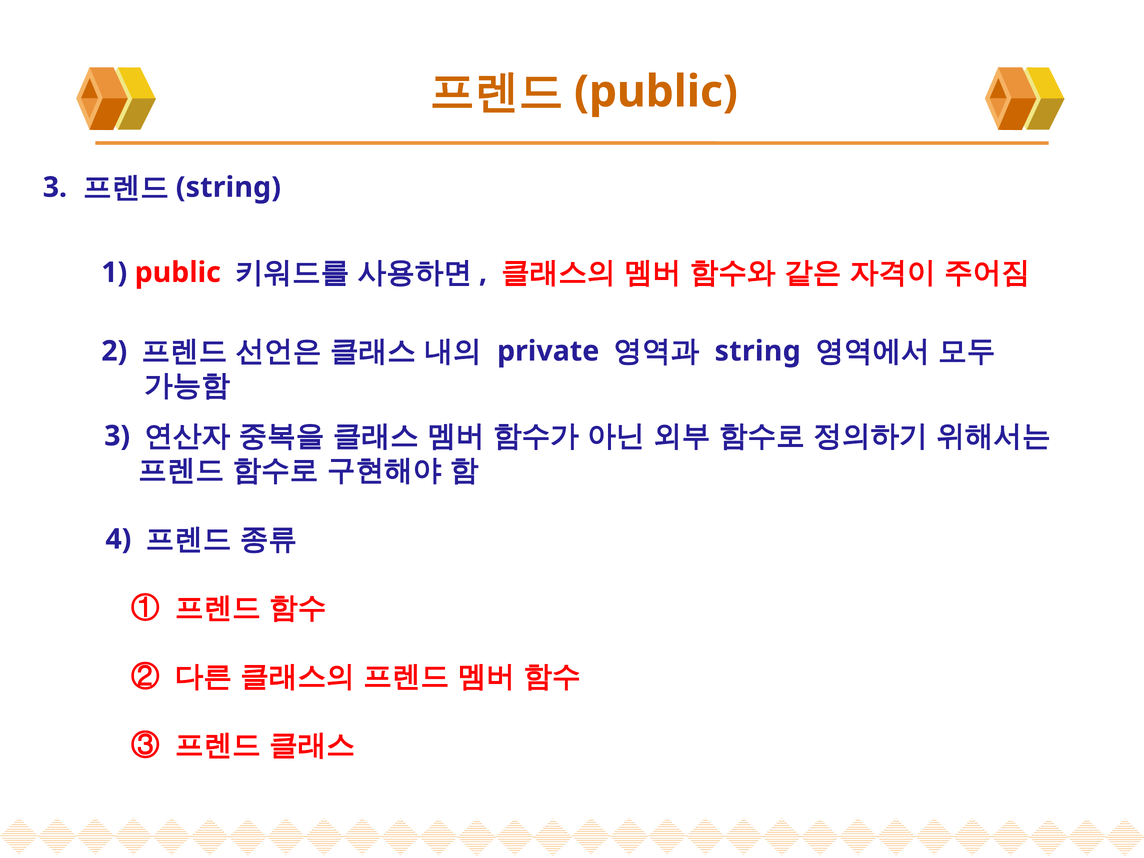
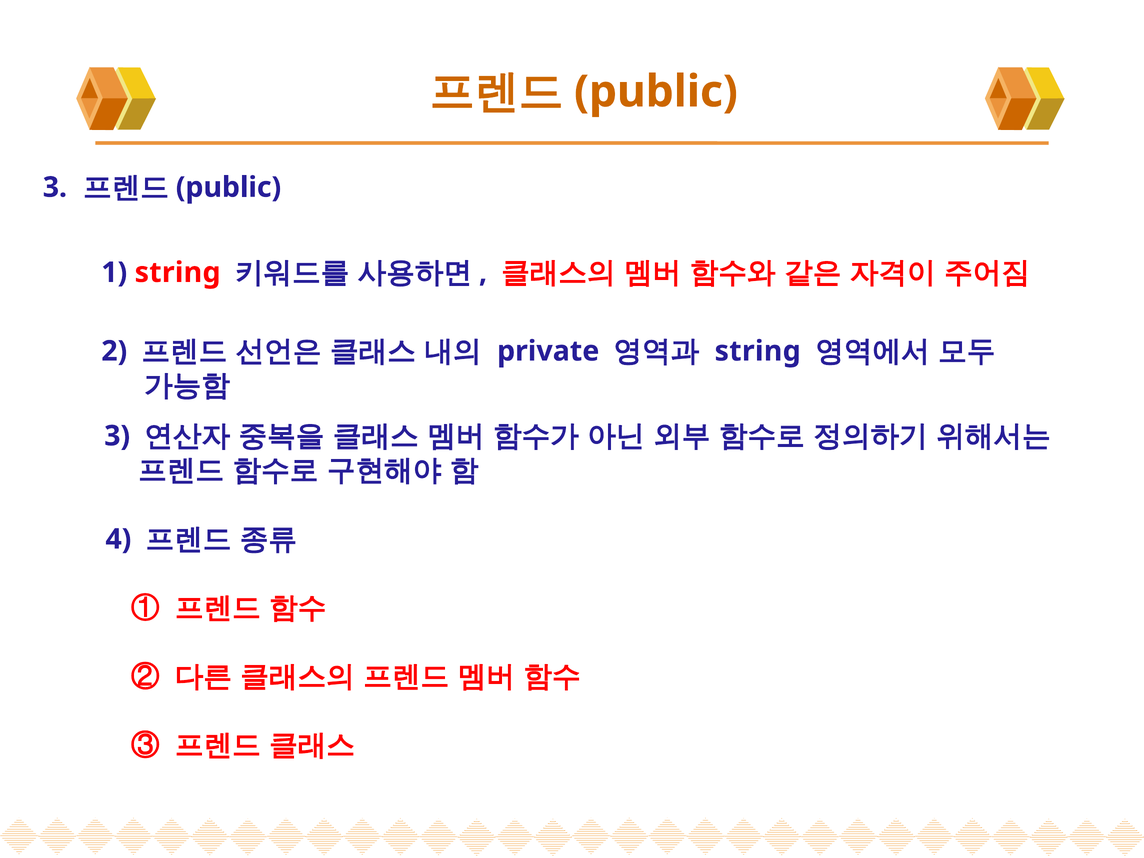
string: string -> public (228, 187)
1 public: public -> string (178, 273)
